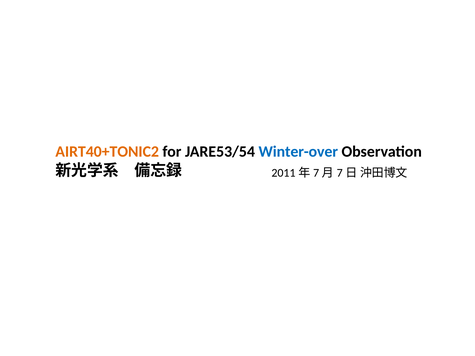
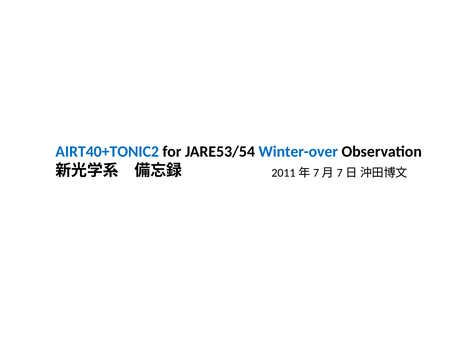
AIRT40+TONIC2 colour: orange -> blue (107, 152)
